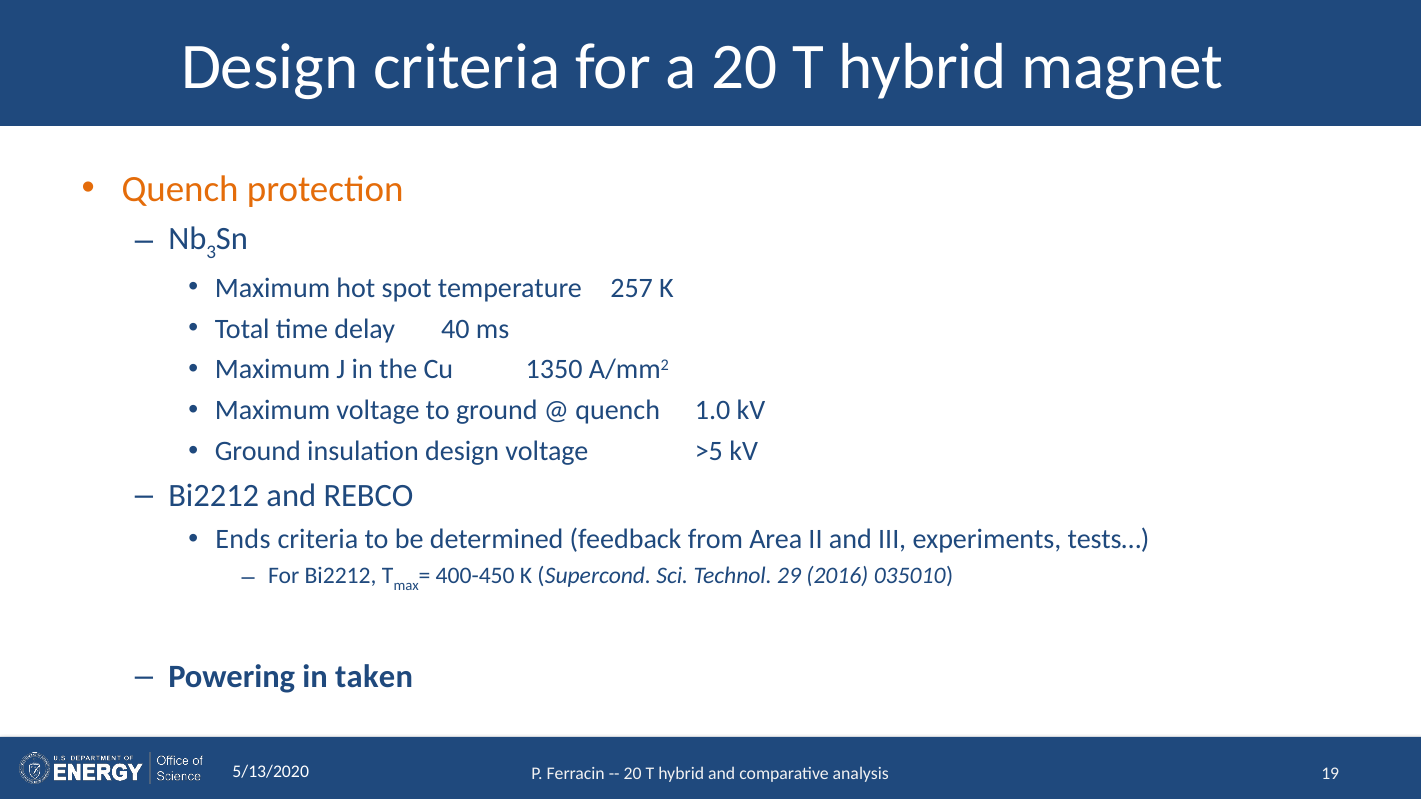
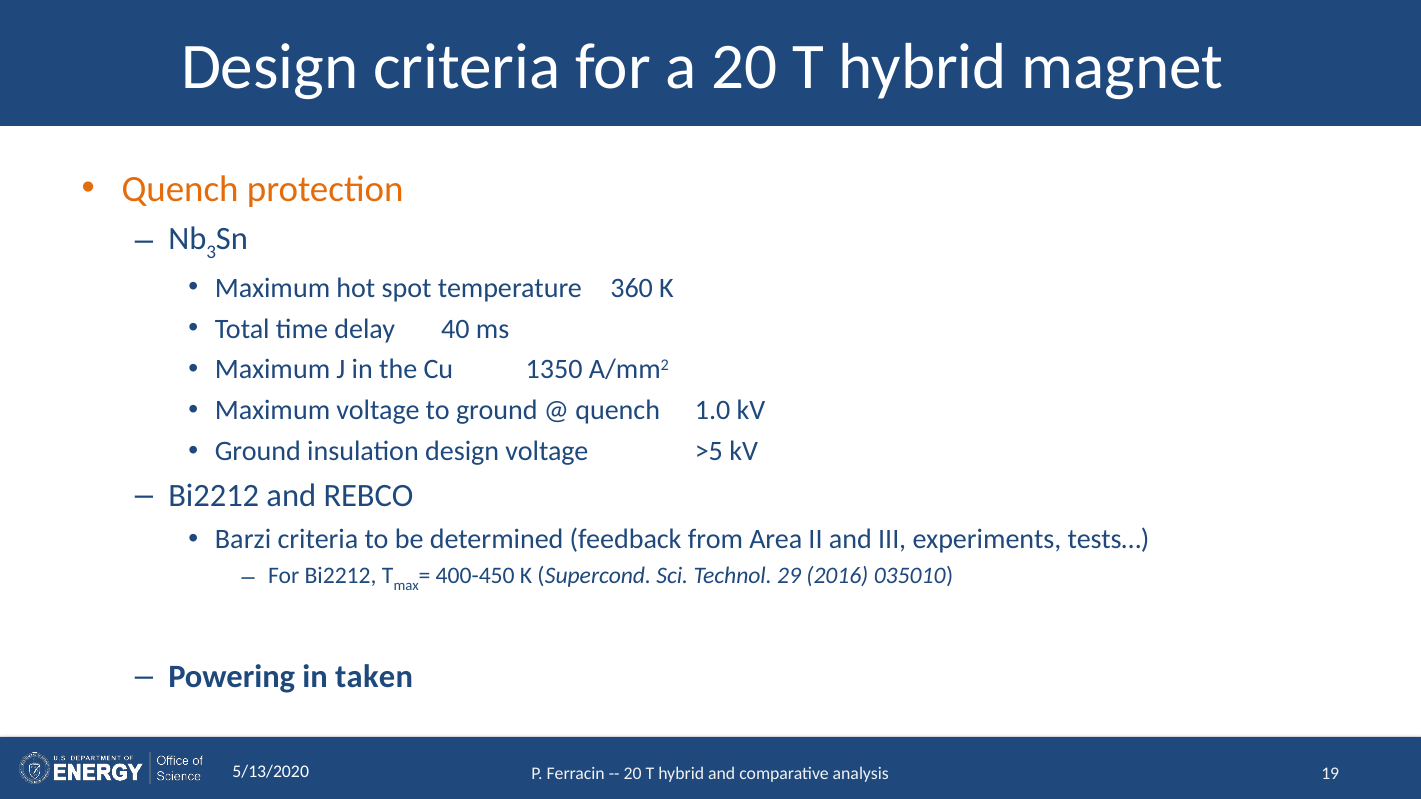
257: 257 -> 360 (632, 288)
Ends: Ends -> Barzi (243, 540)
